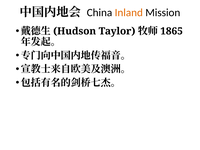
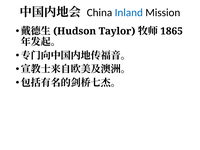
Inland colour: orange -> blue (129, 13)
